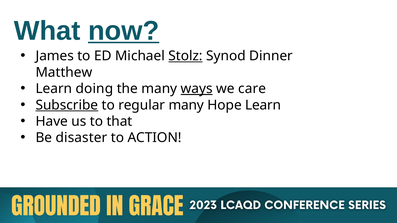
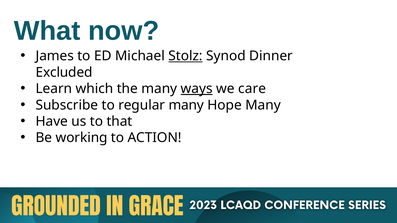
now underline: present -> none (124, 31)
Matthew: Matthew -> Excluded (64, 72)
doing: doing -> which (94, 89)
Subscribe underline: present -> none (67, 105)
Hope Learn: Learn -> Many (263, 105)
disaster: disaster -> working (82, 138)
